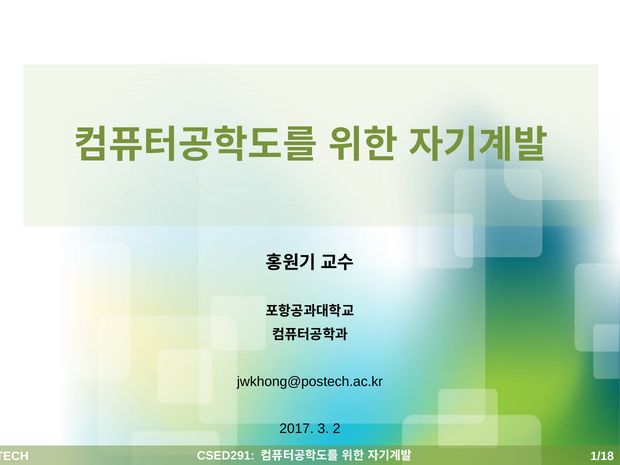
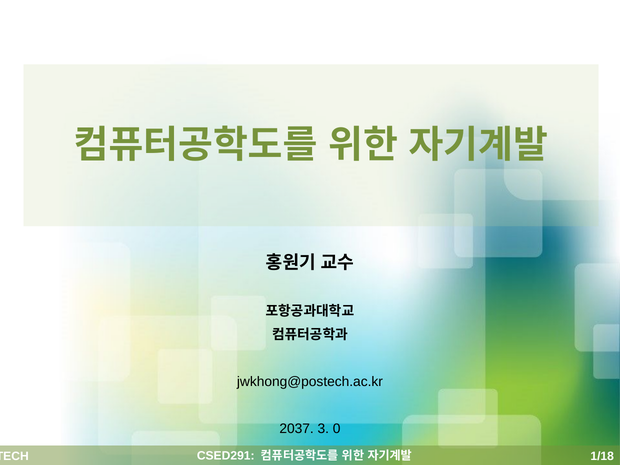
2017: 2017 -> 2037 (297, 428)
2: 2 -> 0 (337, 428)
